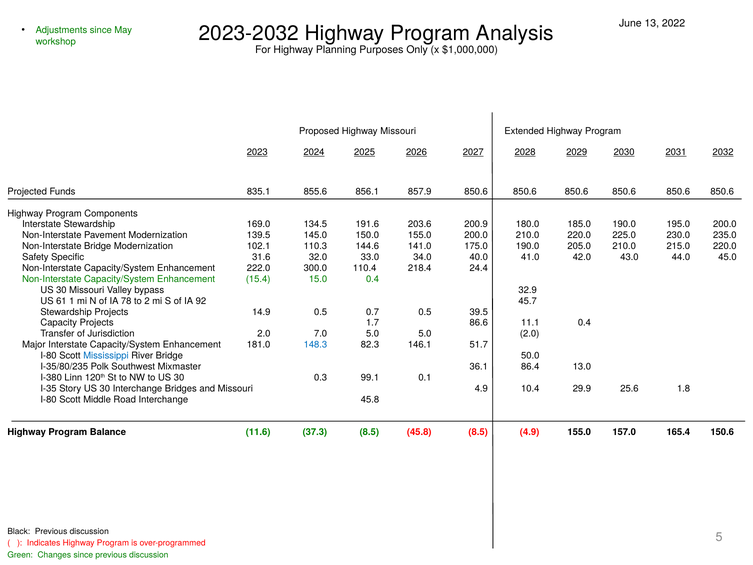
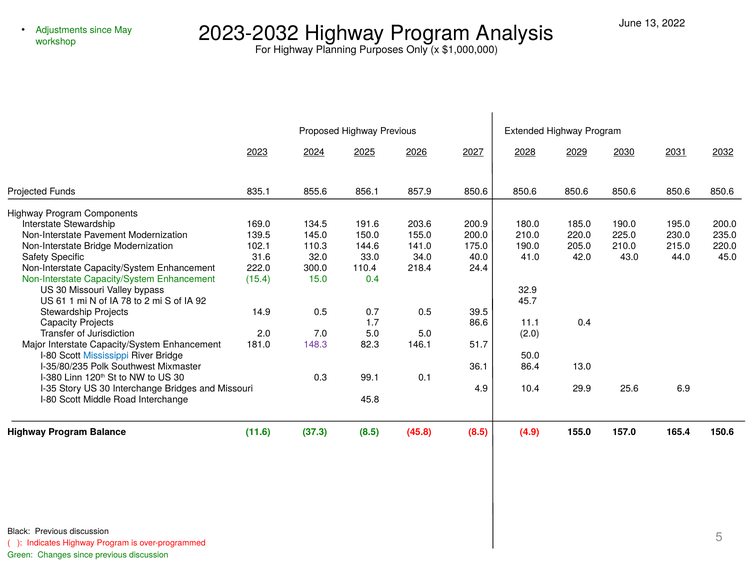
Highway Missouri: Missouri -> Previous (398, 131)
148.3 colour: blue -> purple (315, 345)
1.8: 1.8 -> 6.9 (684, 388)
